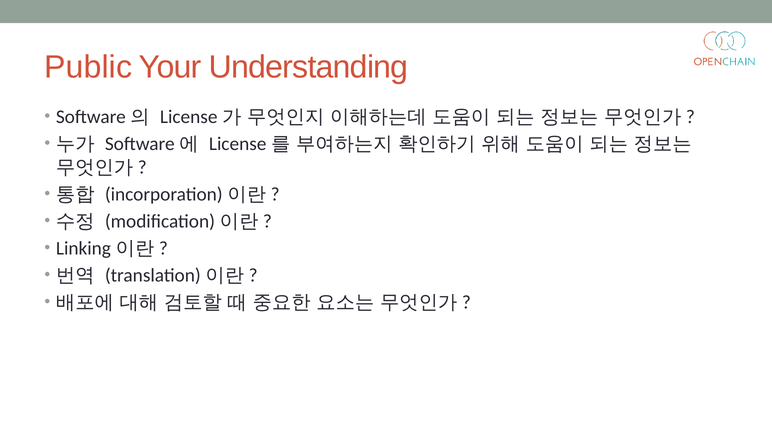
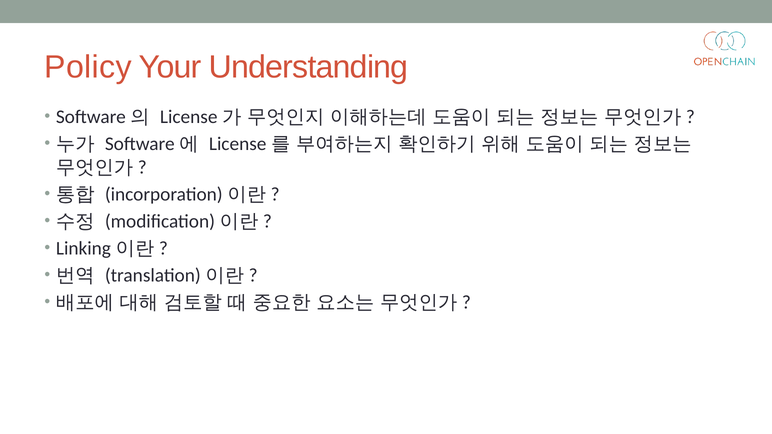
Public: Public -> Policy (88, 67)
